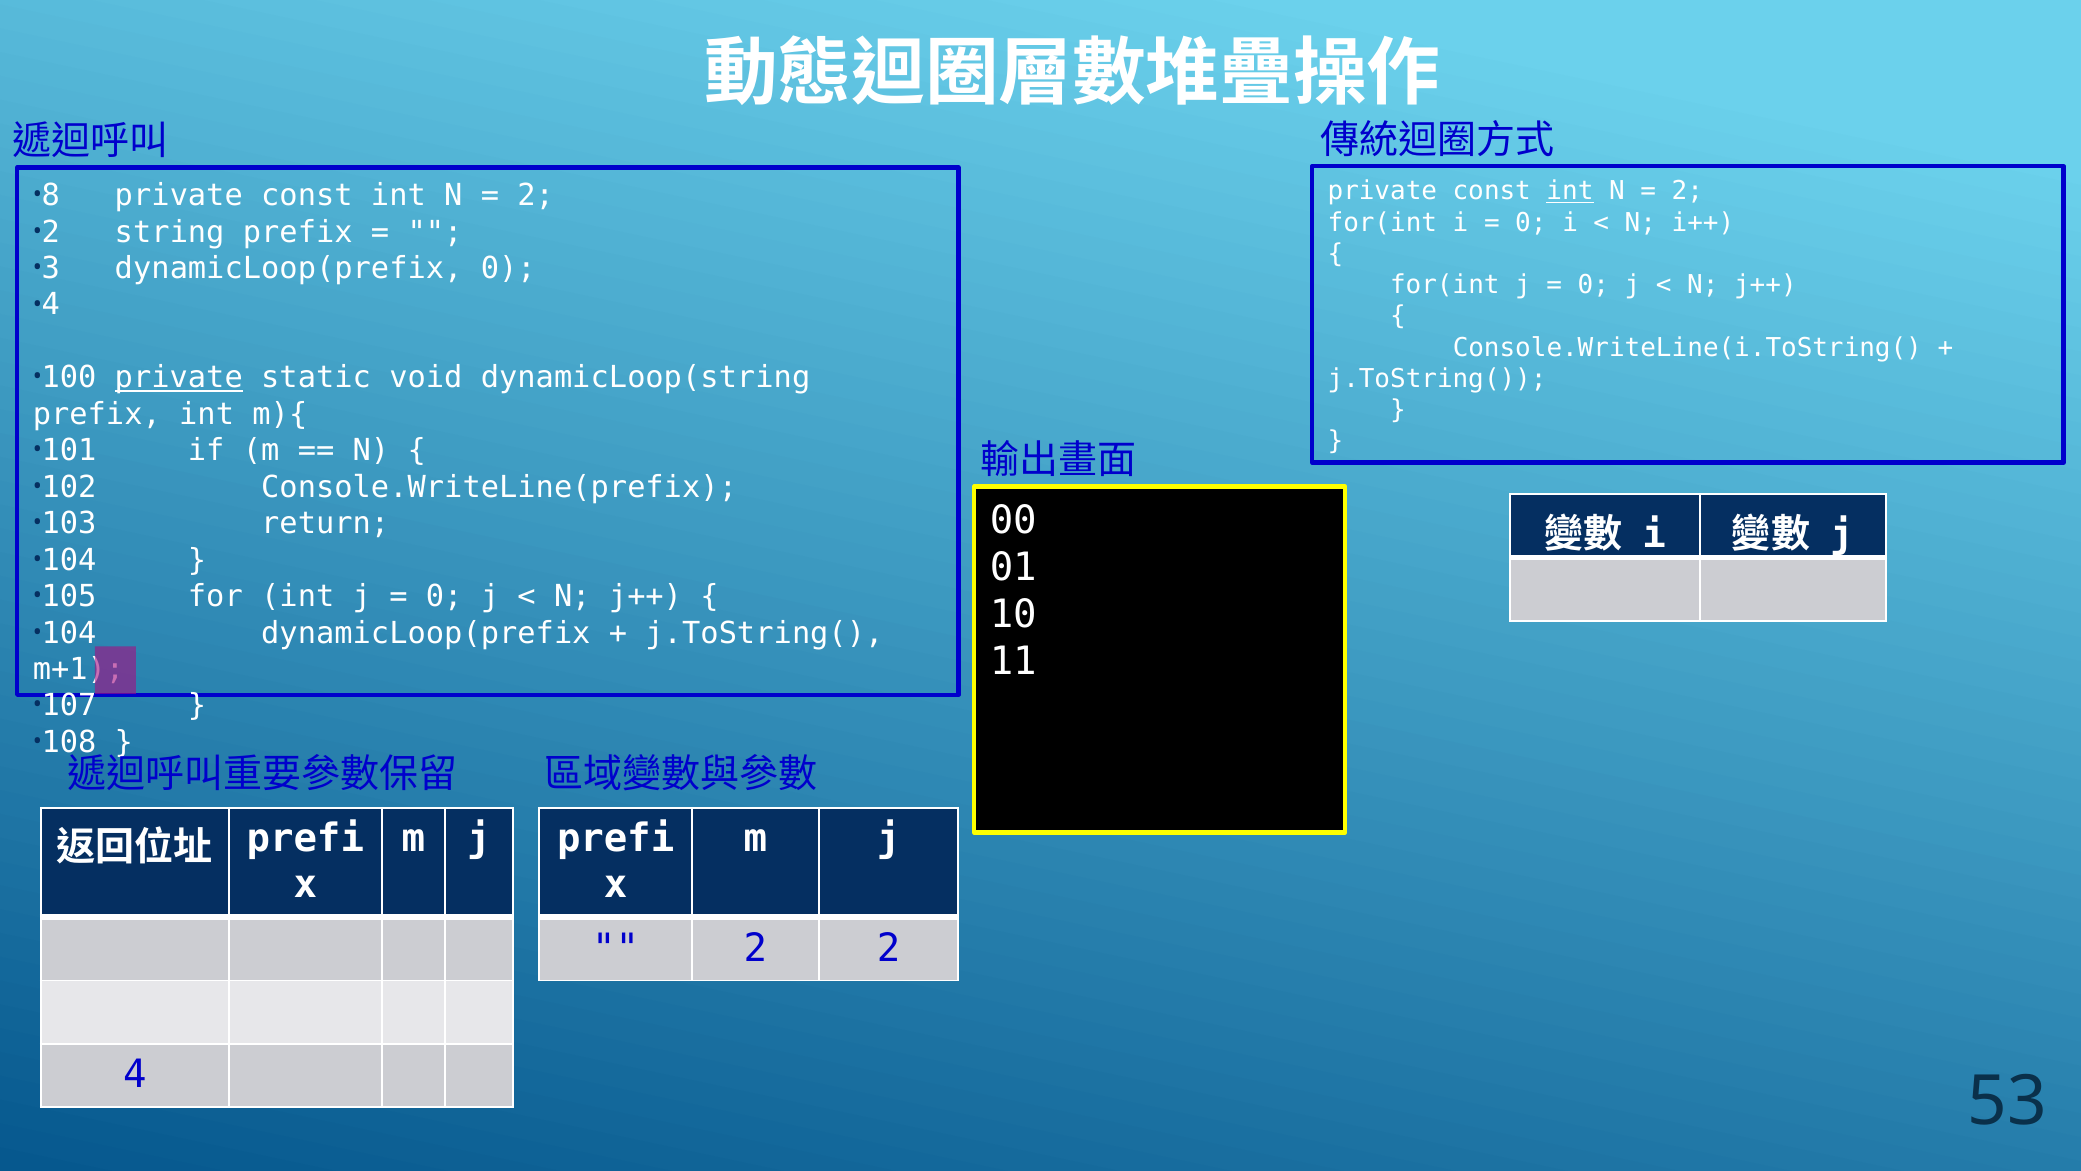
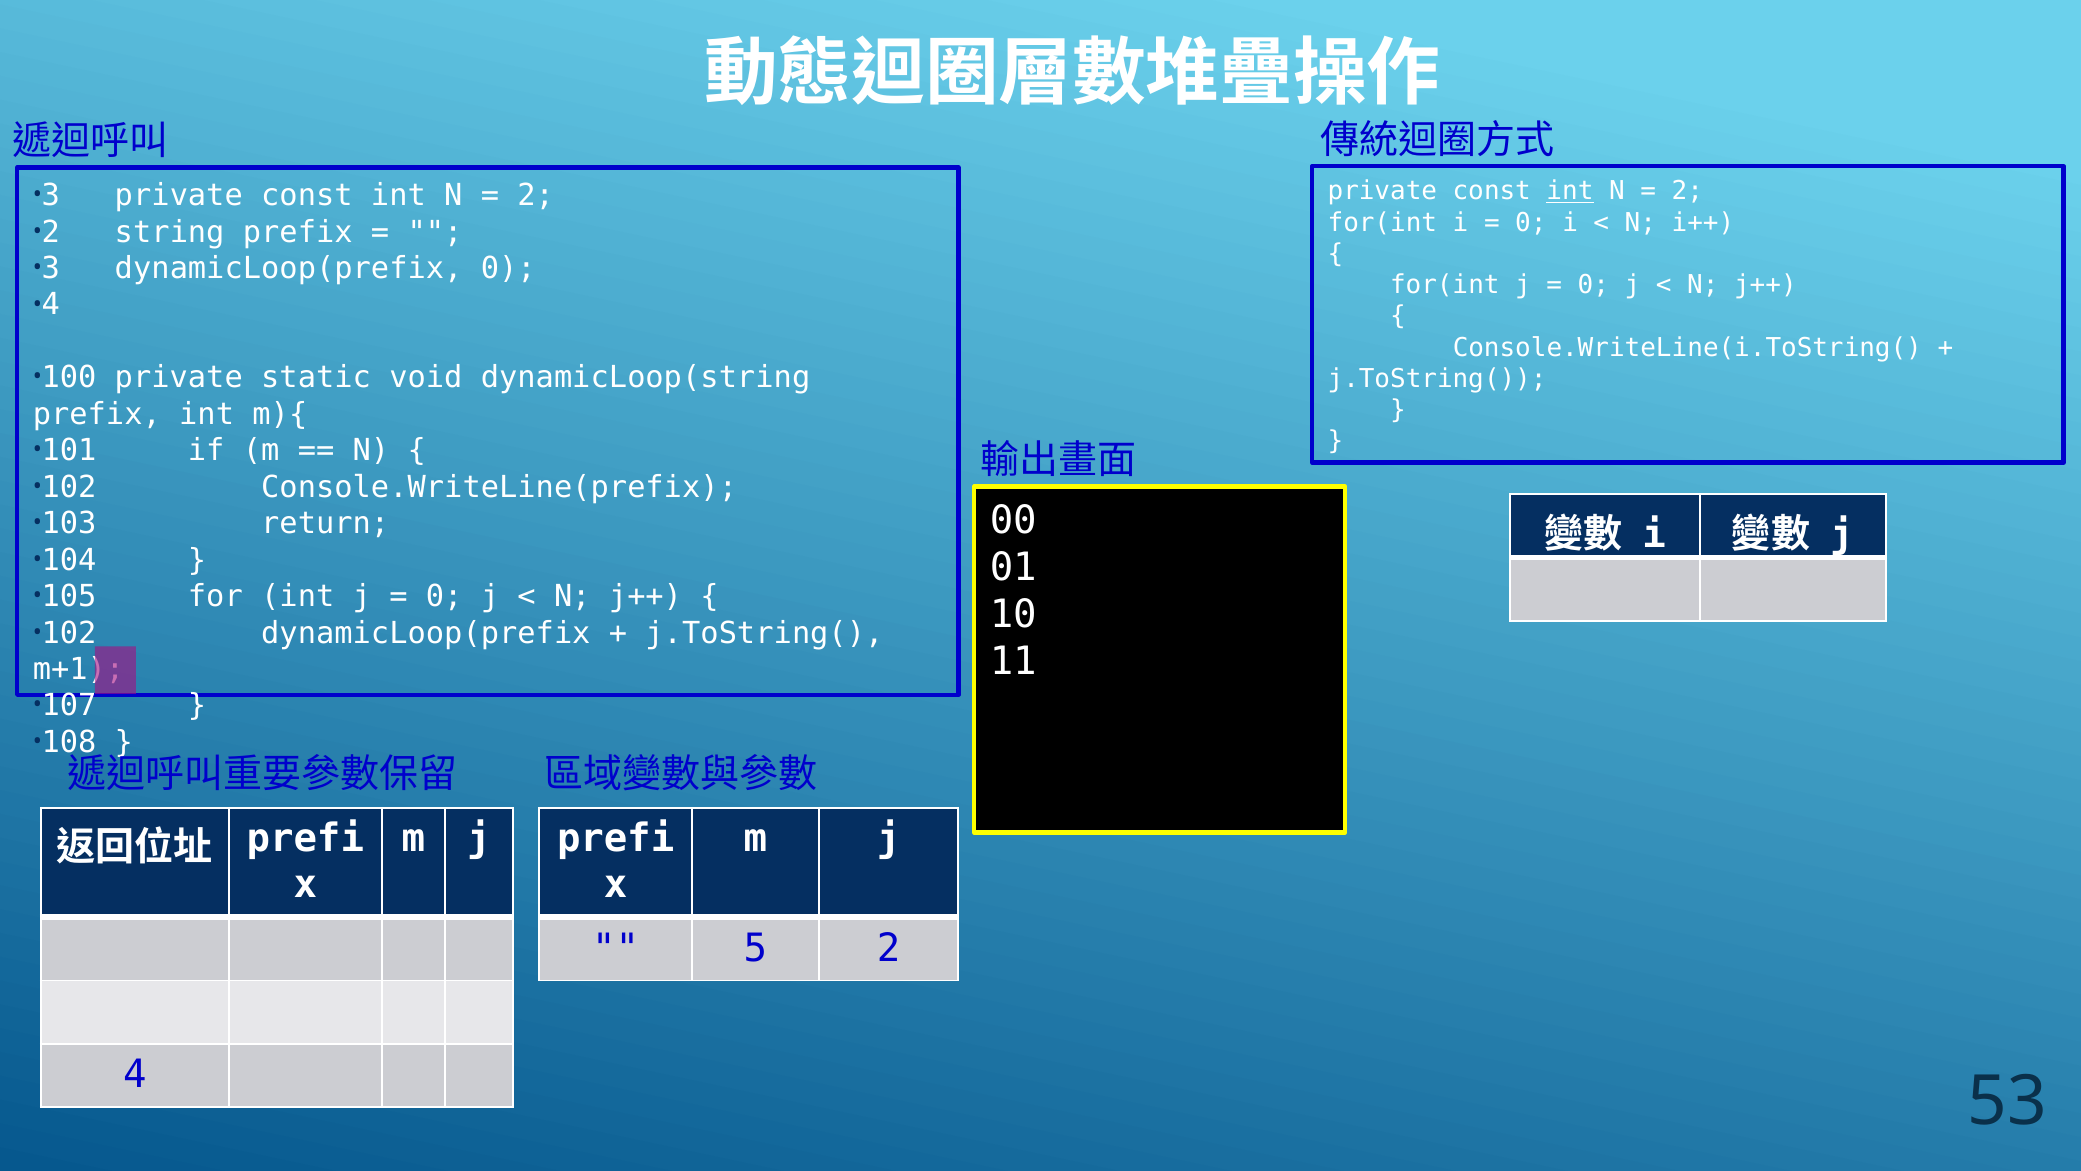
8: 8 -> 3 (51, 196)
private underline: present -> none (179, 378)
104: 104 -> 102 (69, 633)
2: 2 -> 5 (755, 948)
